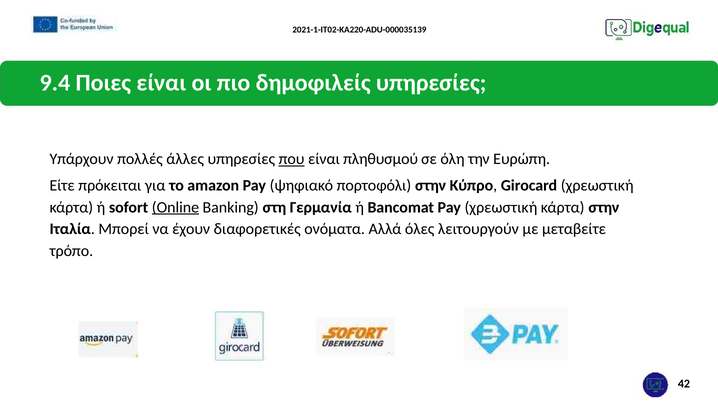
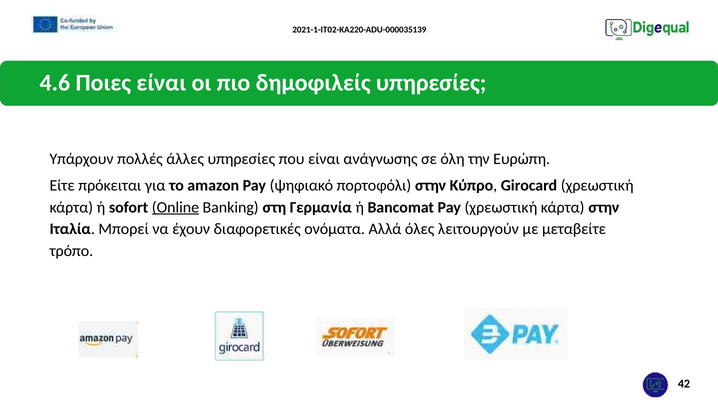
9.4: 9.4 -> 4.6 (55, 83)
που underline: present -> none (292, 159)
πληθυσμού: πληθυσμού -> ανάγνωσης (381, 159)
